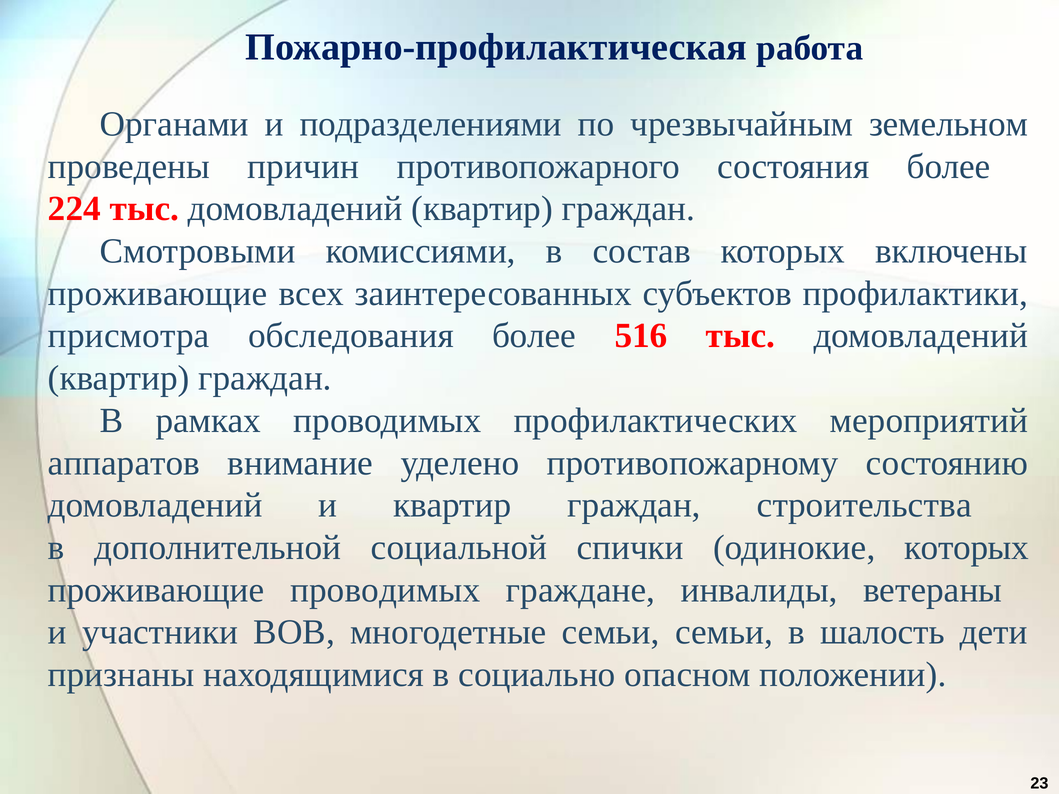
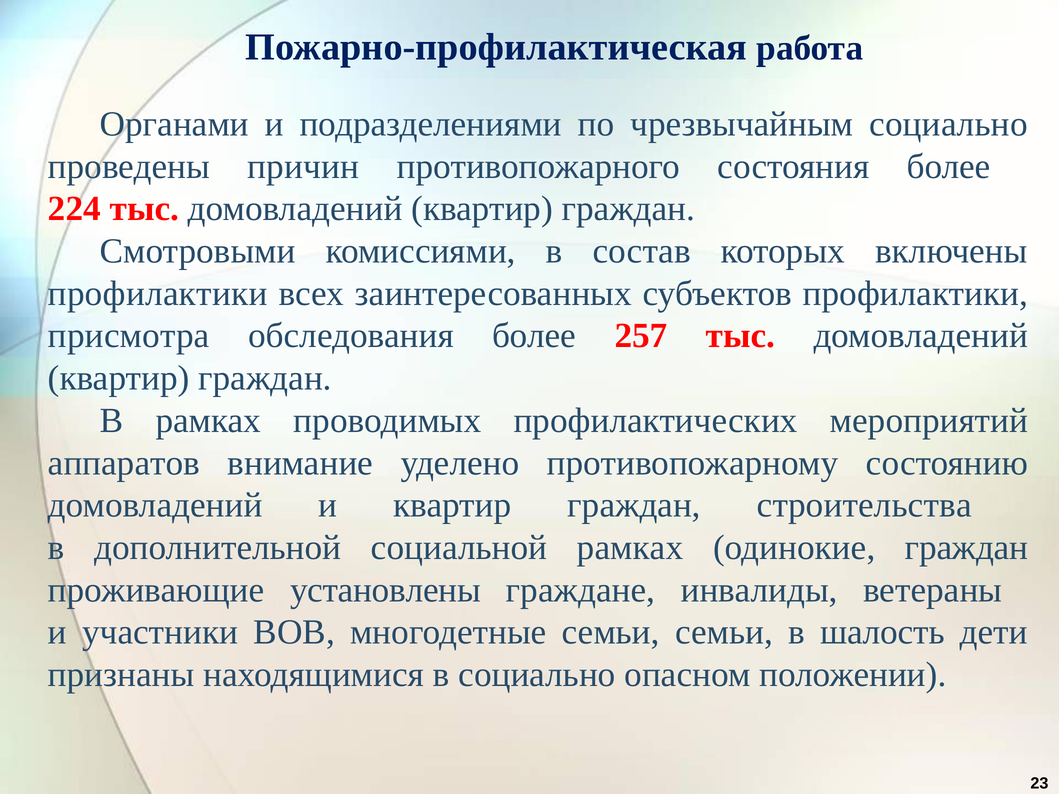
чрезвычайным земельном: земельном -> социально (948, 124)
проживающие: проживающие -> профилактики (158, 294)
516: 516 -> 257 (641, 336)
социальной спички: спички -> рамках (630, 548)
одинокие которых: которых -> граждан (967, 548)
проживающие проводимых: проводимых -> установлены (385, 590)
